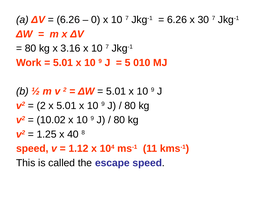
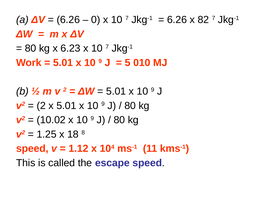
30: 30 -> 82 (203, 20)
3.16: 3.16 -> 6.23 (71, 48)
40: 40 -> 18 (73, 134)
